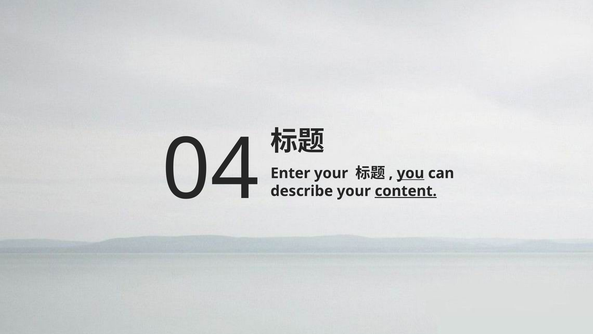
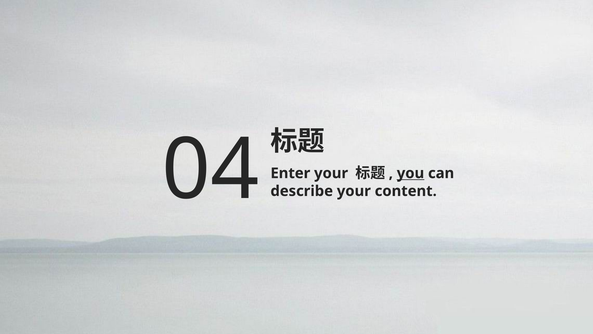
content underline: present -> none (406, 191)
